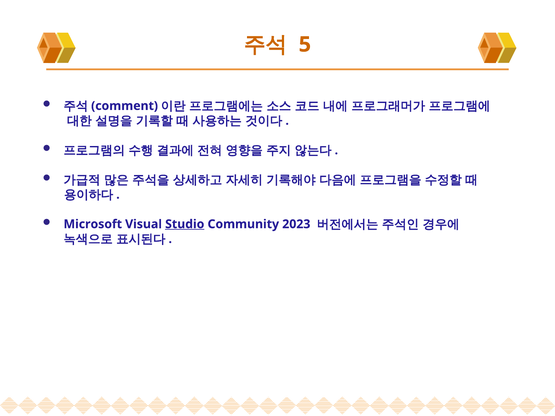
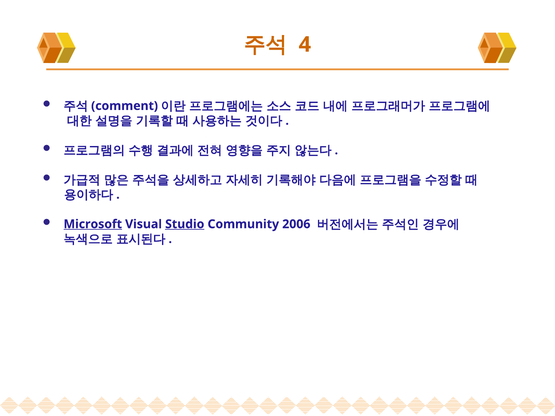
5: 5 -> 4 (305, 45)
Microsoft underline: none -> present (93, 224)
2023: 2023 -> 2006 (296, 224)
